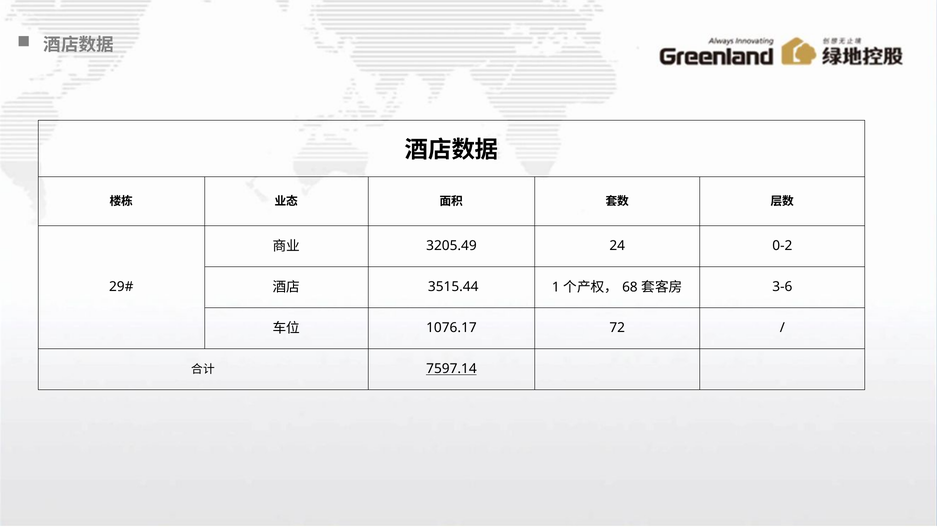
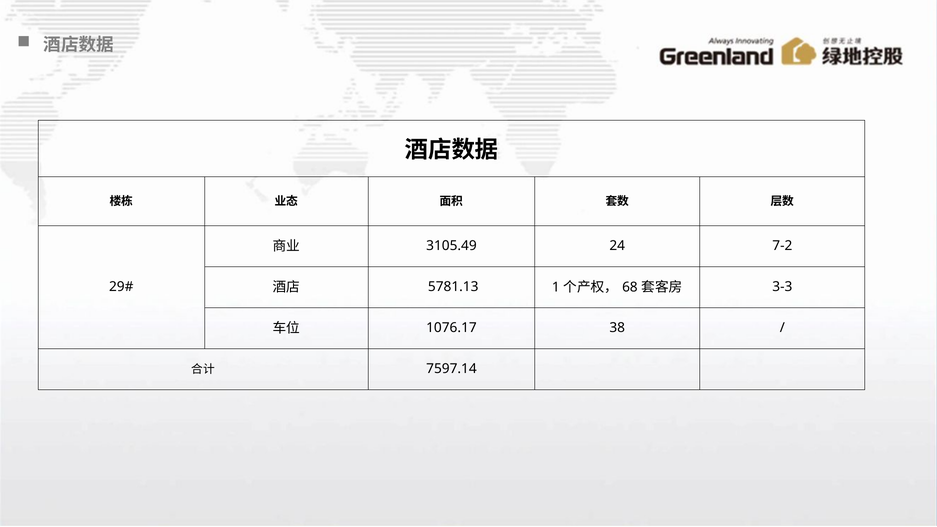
3205.49: 3205.49 -> 3105.49 (451, 246)
0-2: 0-2 -> 7-2 (782, 246)
3515.44: 3515.44 -> 5781.13 (453, 287)
3-6: 3-6 -> 3-3 (782, 287)
72: 72 -> 38 (617, 328)
7597.14 underline: present -> none (451, 369)
